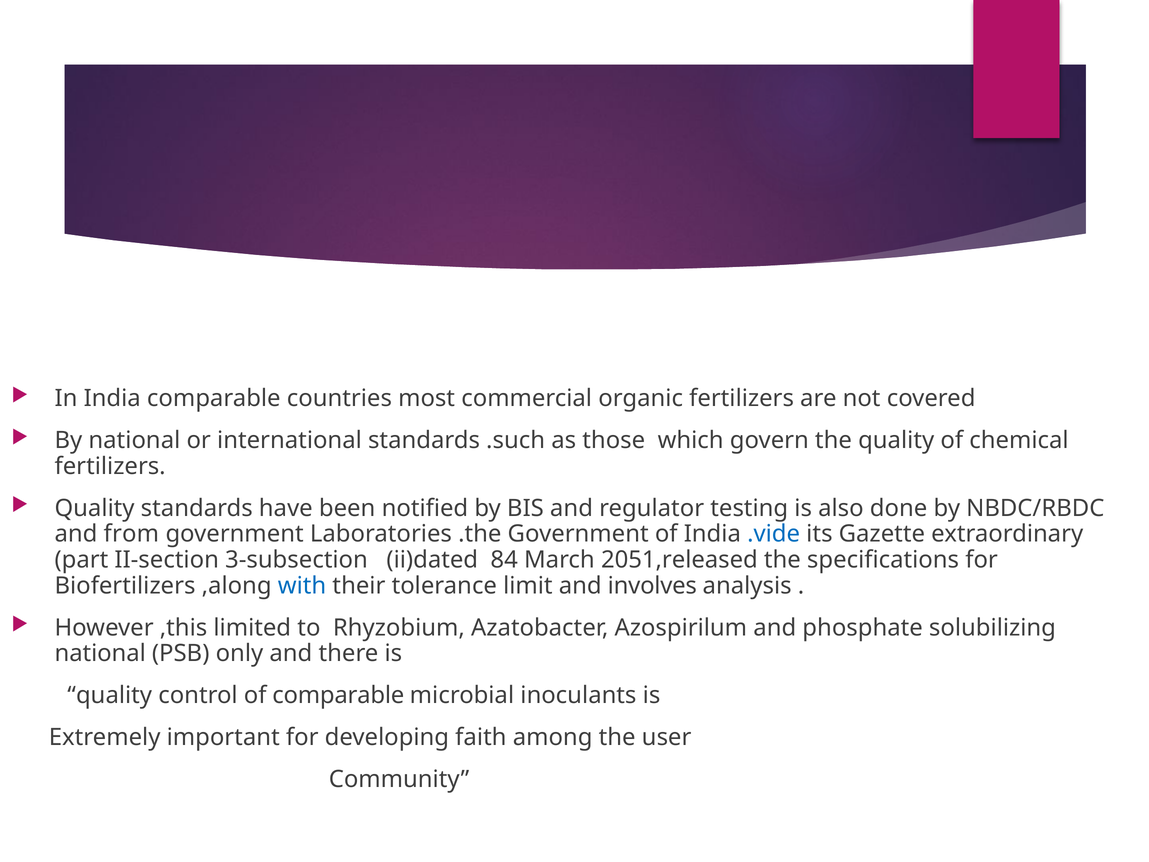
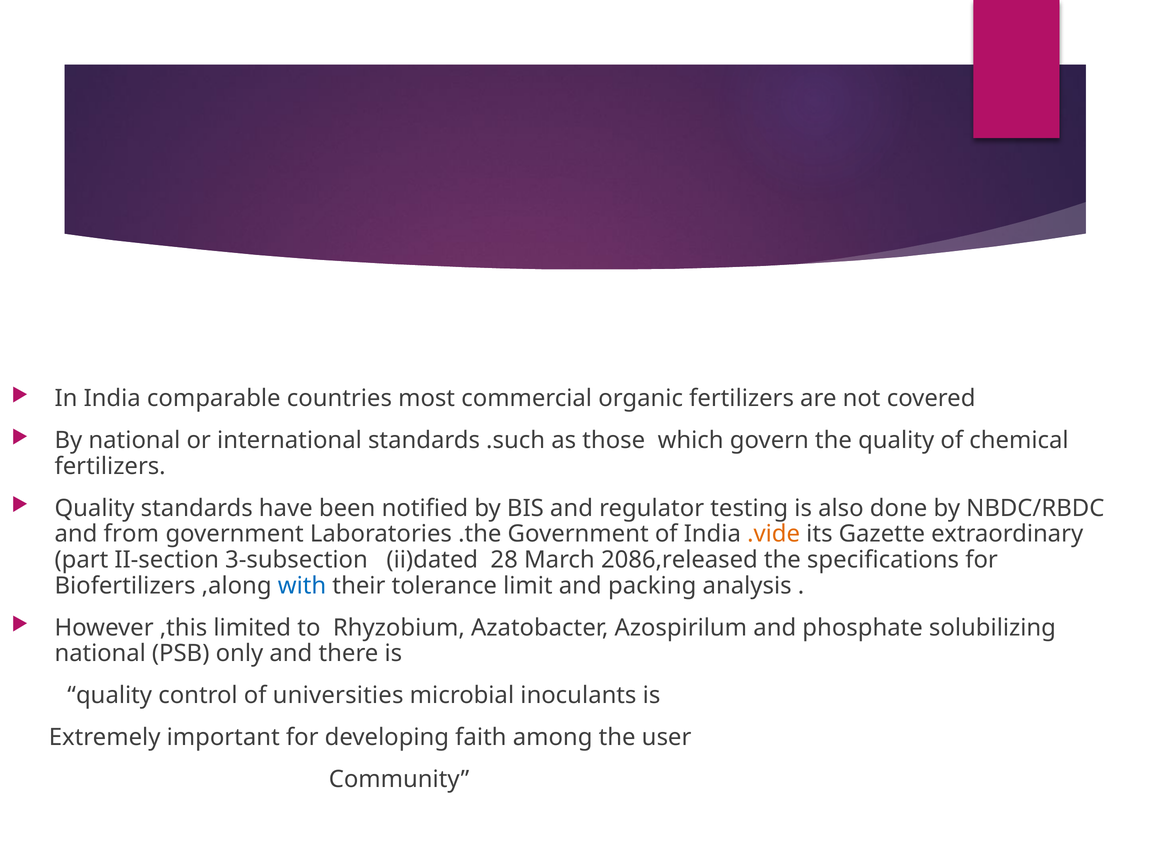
.vide colour: blue -> orange (774, 534)
84: 84 -> 28 (504, 560)
2051,released: 2051,released -> 2086,released (679, 560)
involves: involves -> packing (652, 586)
of comparable: comparable -> universities (338, 695)
